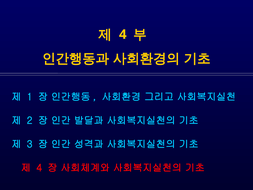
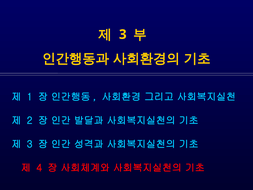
4: 4 -> 3 (123, 34)
